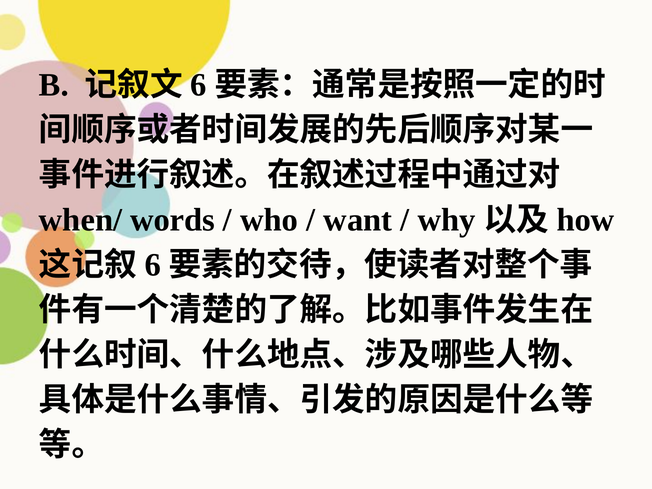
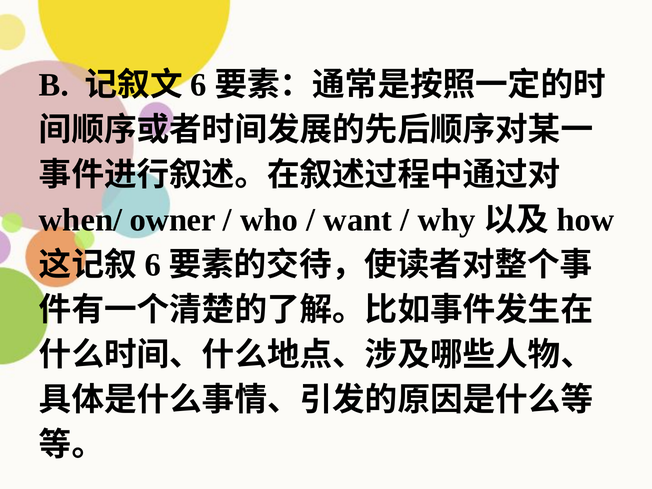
words: words -> owner (173, 220)
